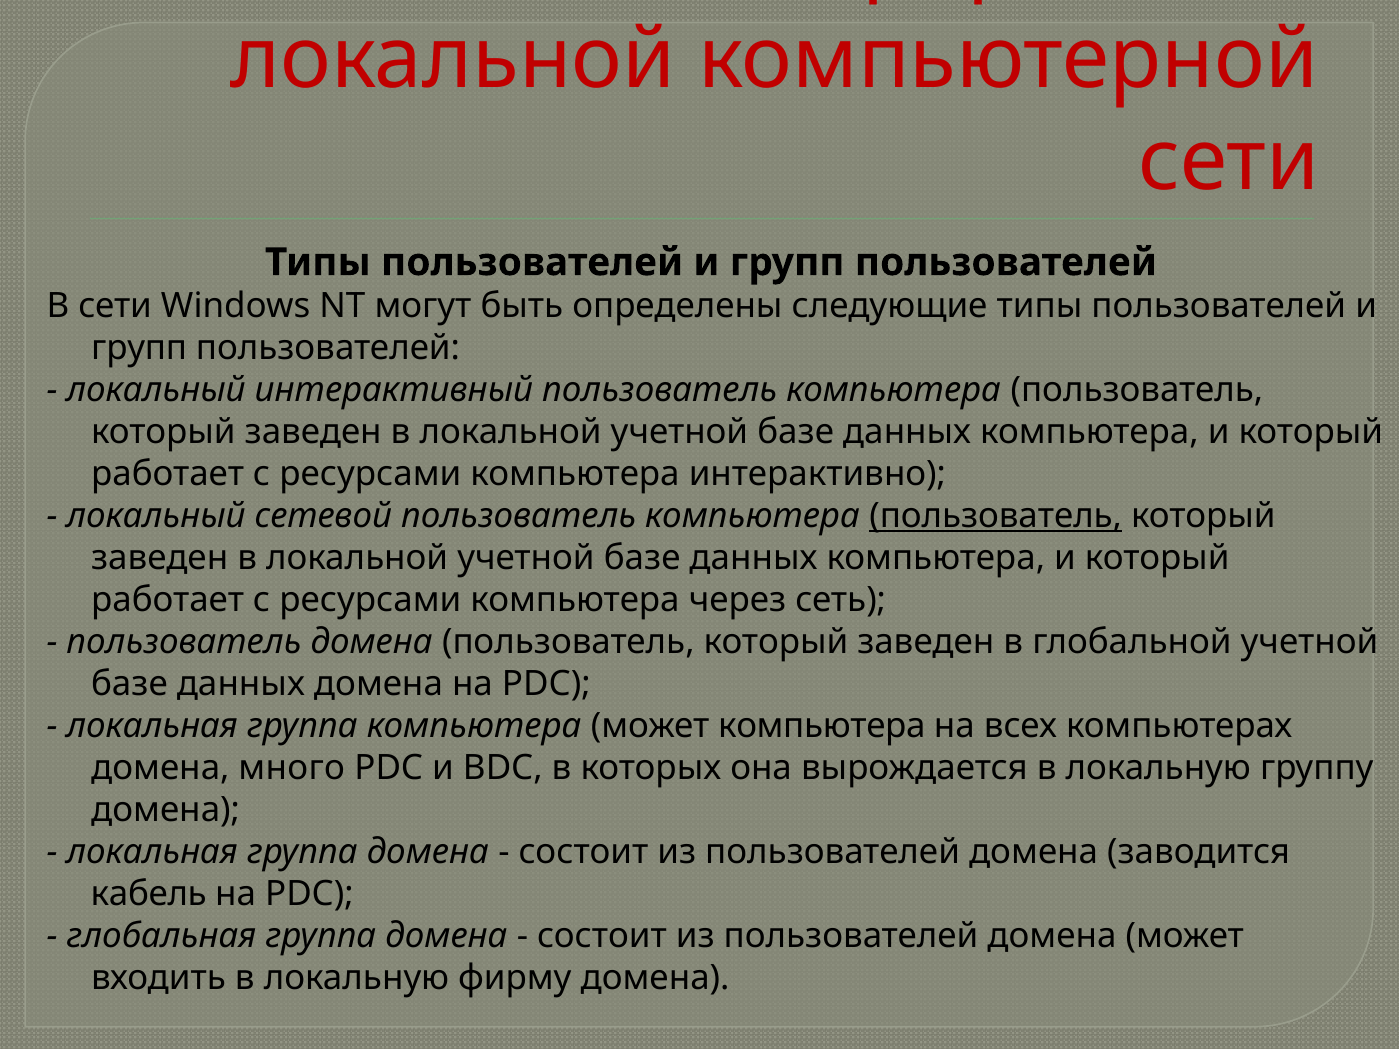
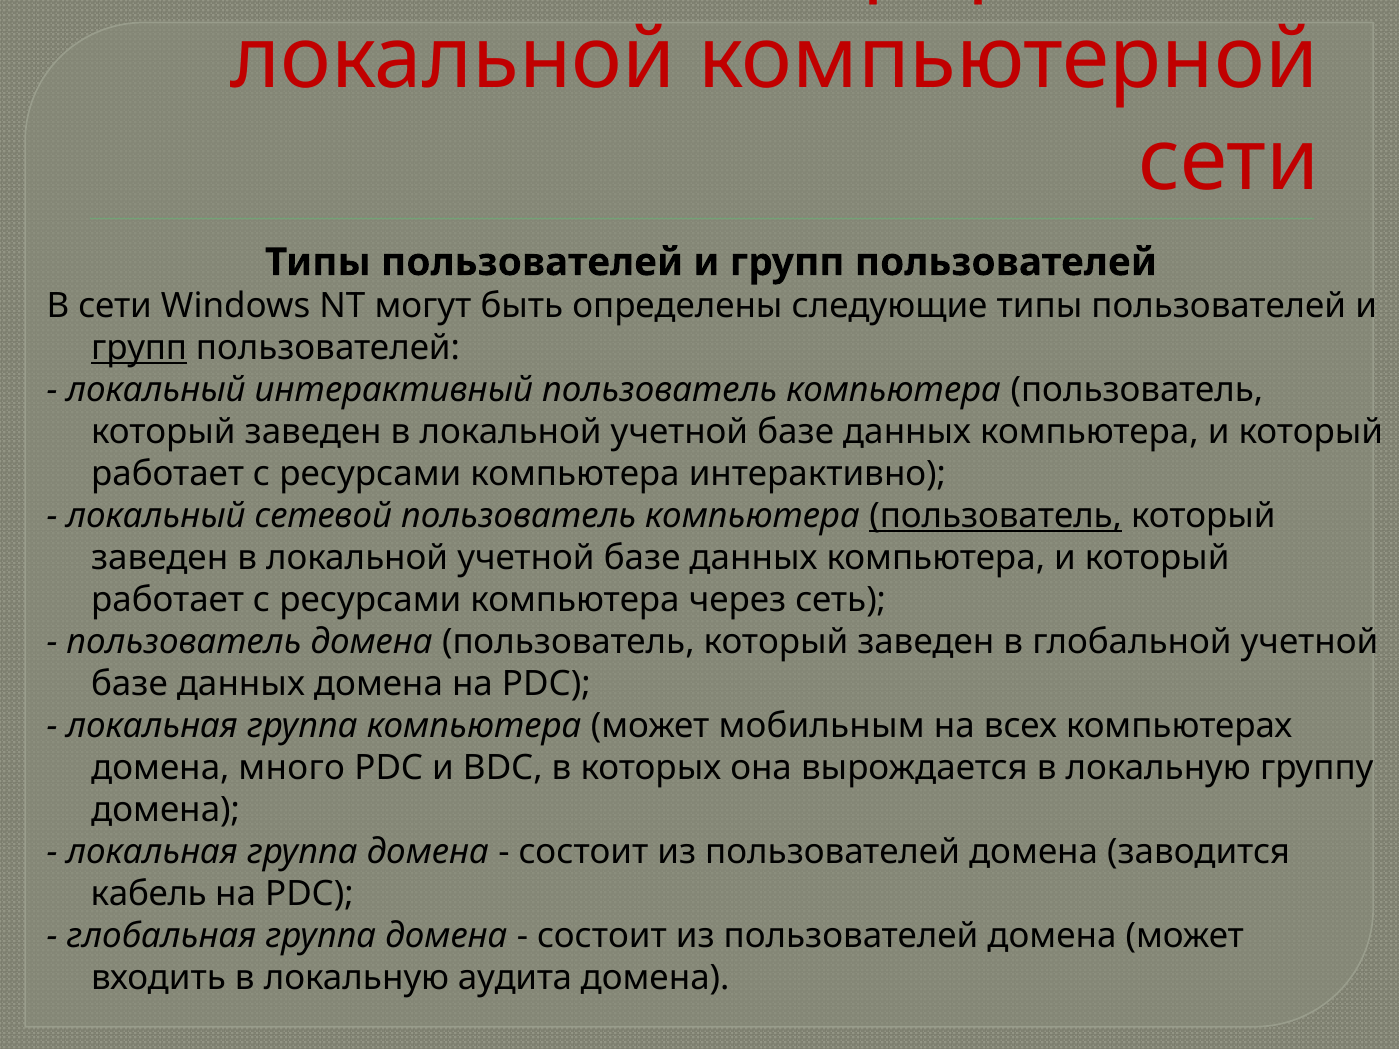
групп underline: none -> present (139, 348)
может компьютера: компьютера -> мобильным (822, 726)
фирму: фирму -> аудита (515, 978)
